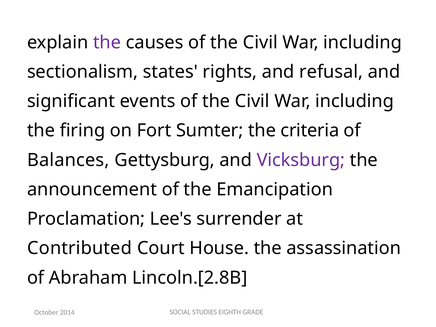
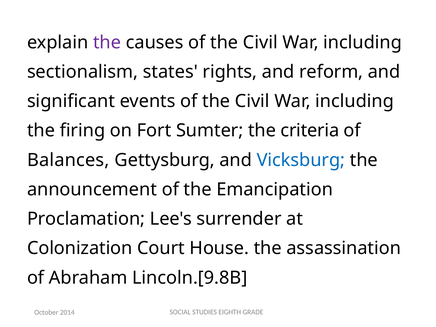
refusal: refusal -> reform (331, 72)
Vicksburg colour: purple -> blue (301, 160)
Contributed: Contributed -> Colonization (80, 248)
Lincoln.[2.8B: Lincoln.[2.8B -> Lincoln.[9.8B (190, 278)
